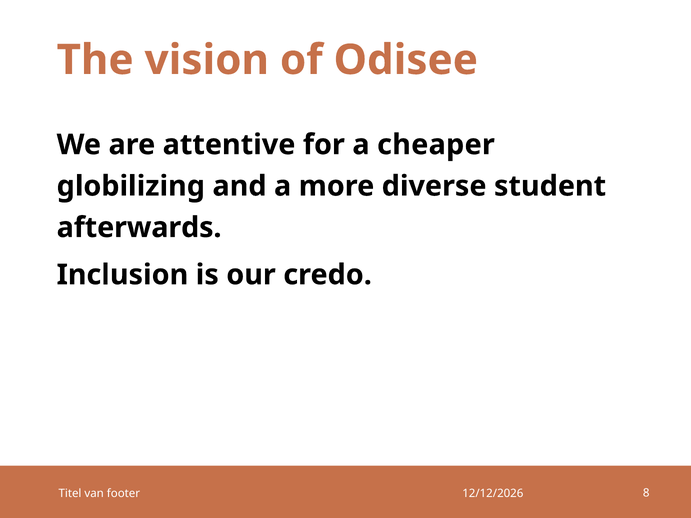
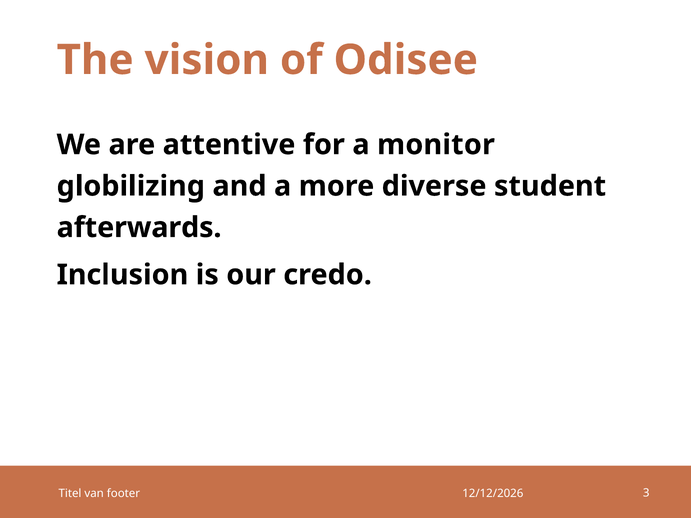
cheaper: cheaper -> monitor (436, 145)
8: 8 -> 3 (646, 493)
